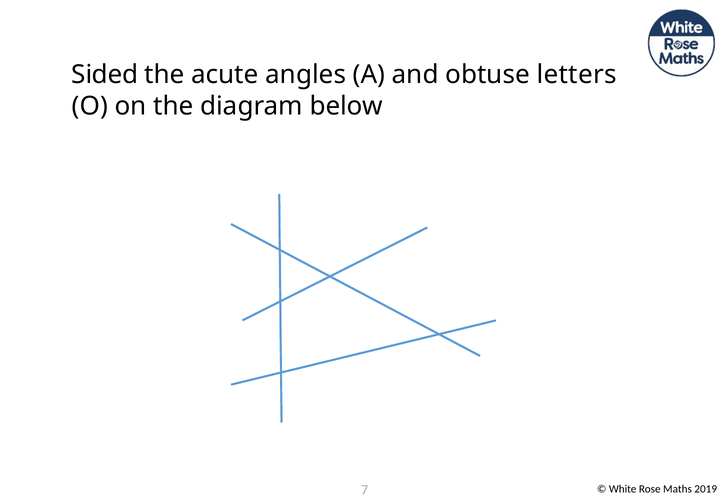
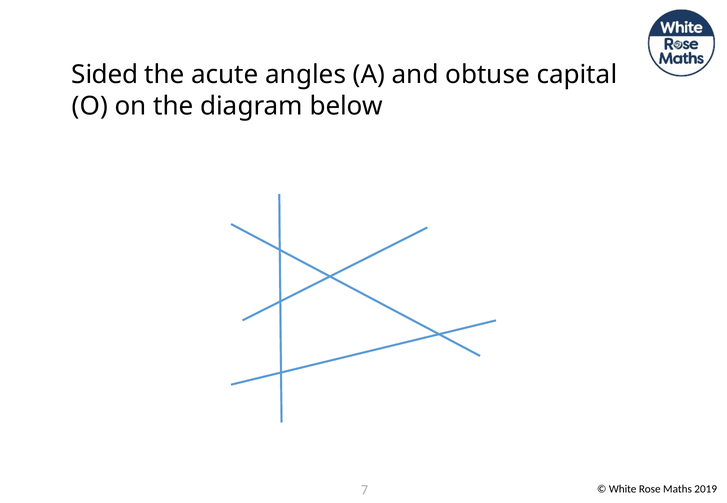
letters: letters -> capital (577, 75)
